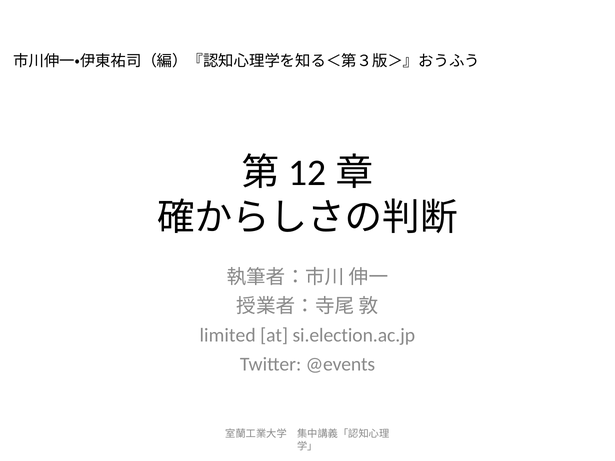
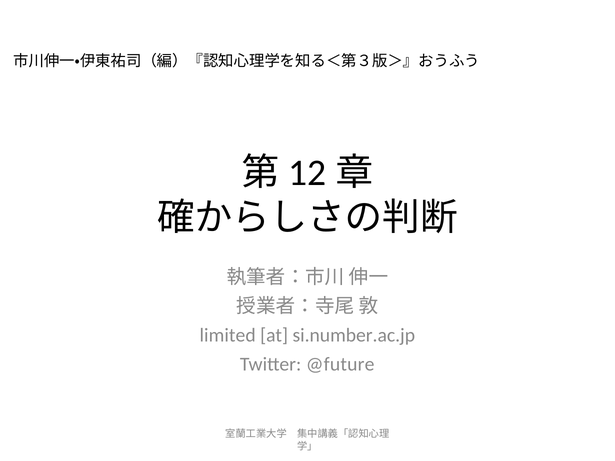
si.election.ac.jp: si.election.ac.jp -> si.number.ac.jp (354, 336)
@events: @events -> @future (340, 365)
